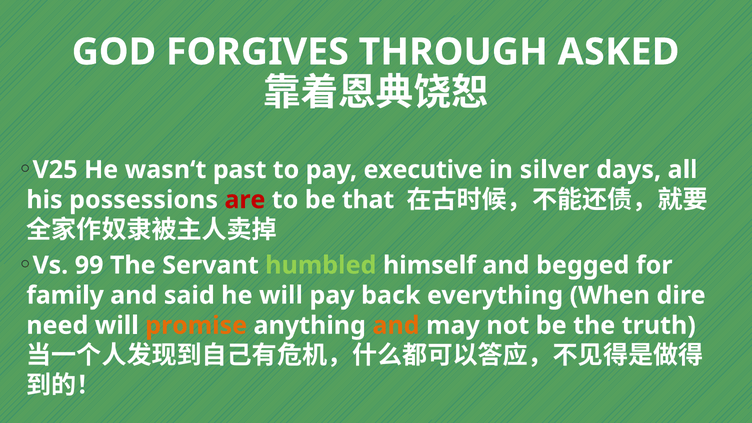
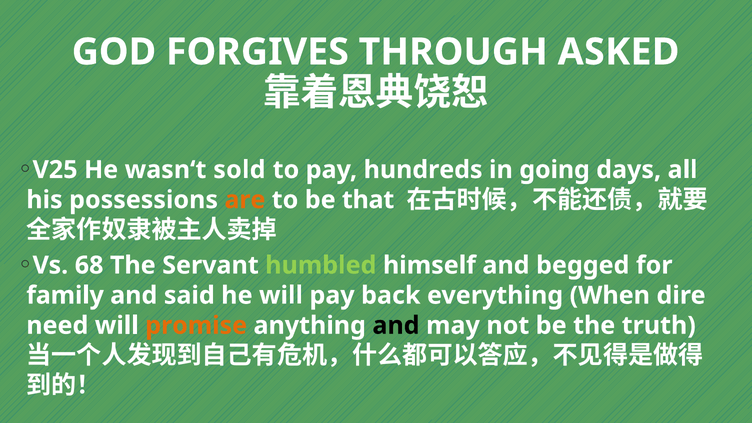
past: past -> sold (239, 170)
executive: executive -> hundreds (423, 170)
silver: silver -> going (555, 170)
are colour: red -> orange (245, 200)
99: 99 -> 68 (89, 265)
and colour: orange -> black (396, 326)
